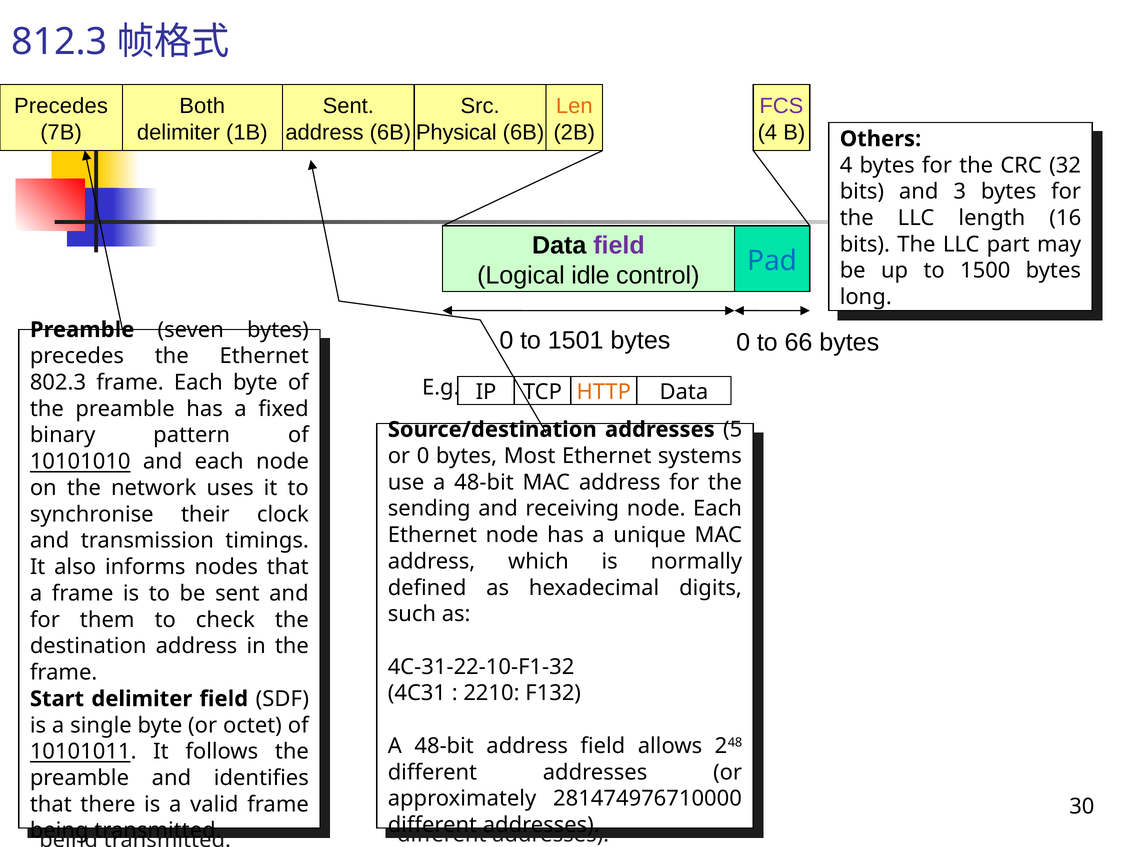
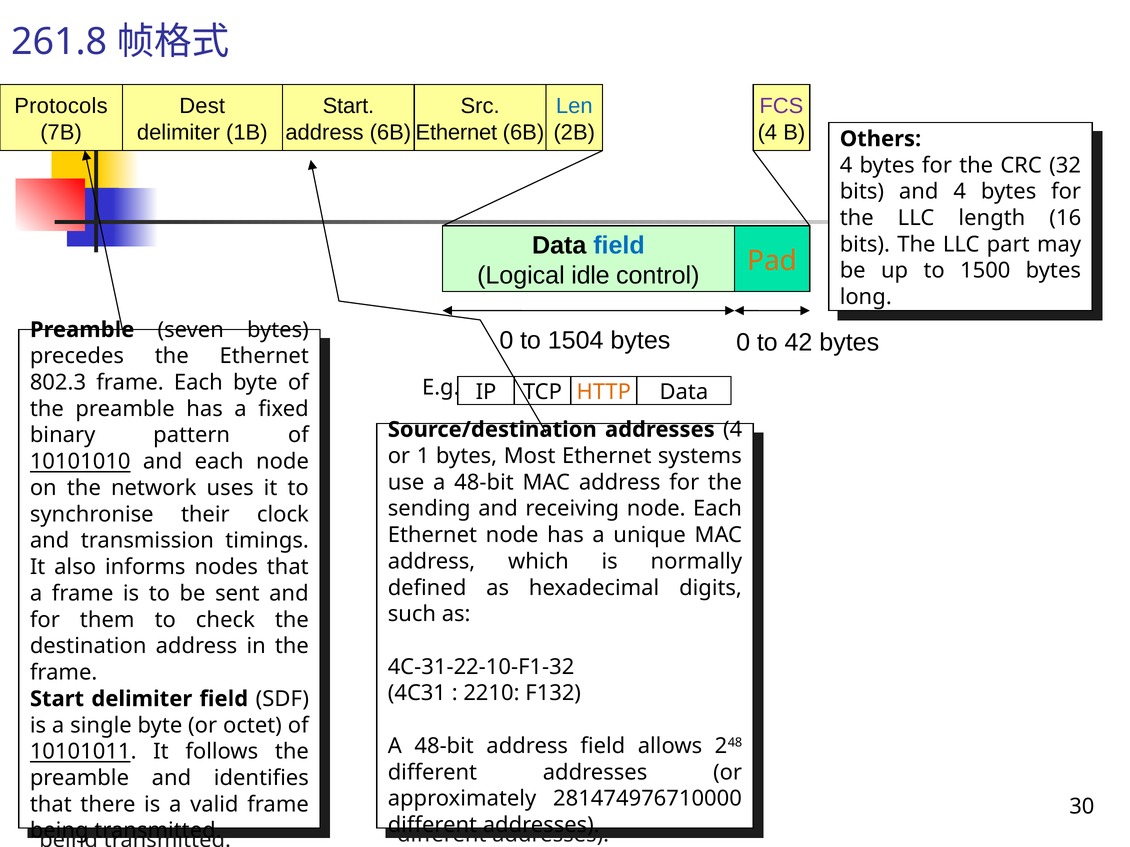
812.3: 812.3 -> 261.8 (59, 42)
Precedes: Precedes -> Protocols (61, 106)
Both: Both -> Dest (202, 106)
Sent: Sent -> Start (348, 106)
Len colour: orange -> blue (574, 106)
Physical: Physical -> Ethernet (456, 132)
3: 3 -> 4 (960, 192)
field colour: purple -> blue (619, 246)
Pad colour: blue -> orange (772, 261)
1501: 1501 -> 1504 (576, 341)
66: 66 -> 42 (798, 343)
5: 5 -> 4 (733, 430)
or 0: 0 -> 1 (423, 456)
